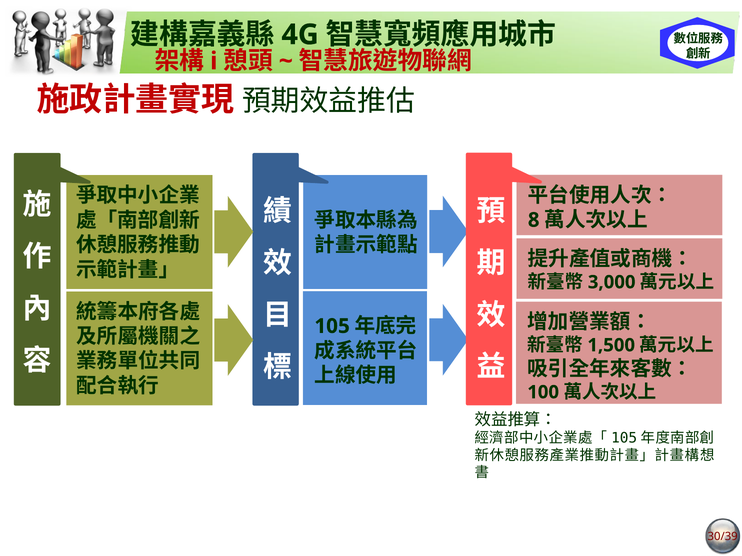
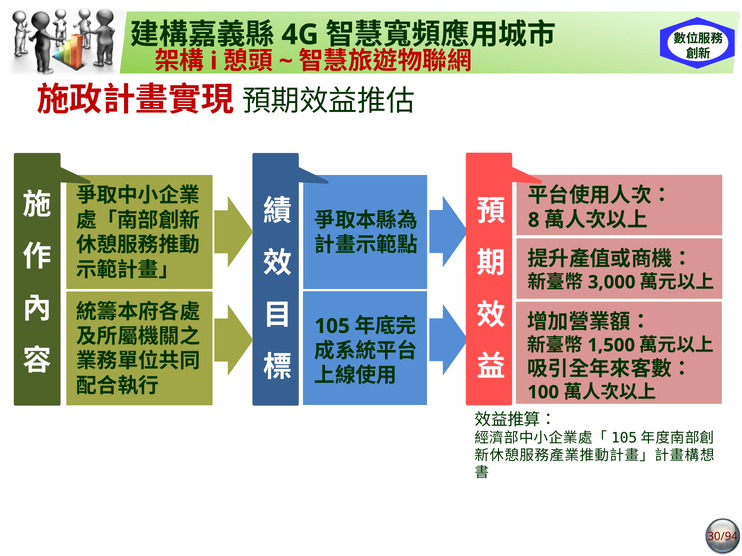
30/39: 30/39 -> 30/94 (723, 537)
